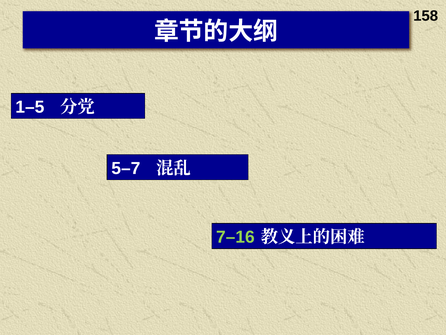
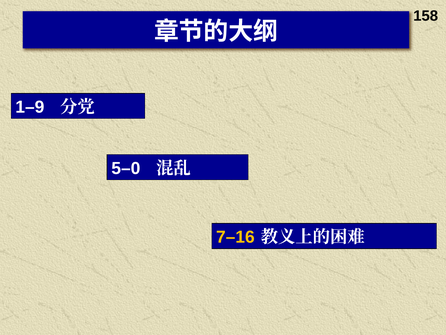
1–5: 1–5 -> 1–9 (30, 107)
5–7: 5–7 -> 5–0 (126, 168)
7–16 colour: light green -> yellow (236, 237)
